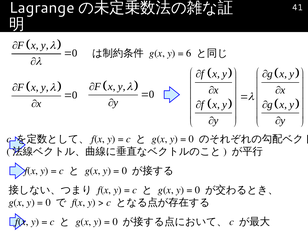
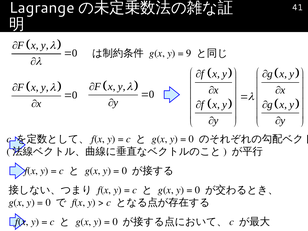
6: 6 -> 9 (189, 53)
